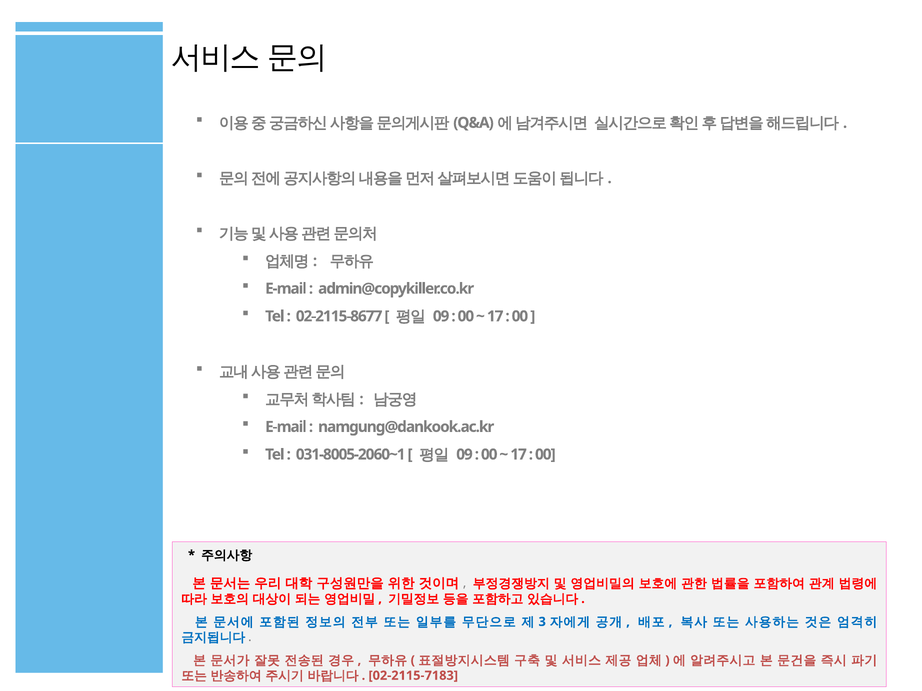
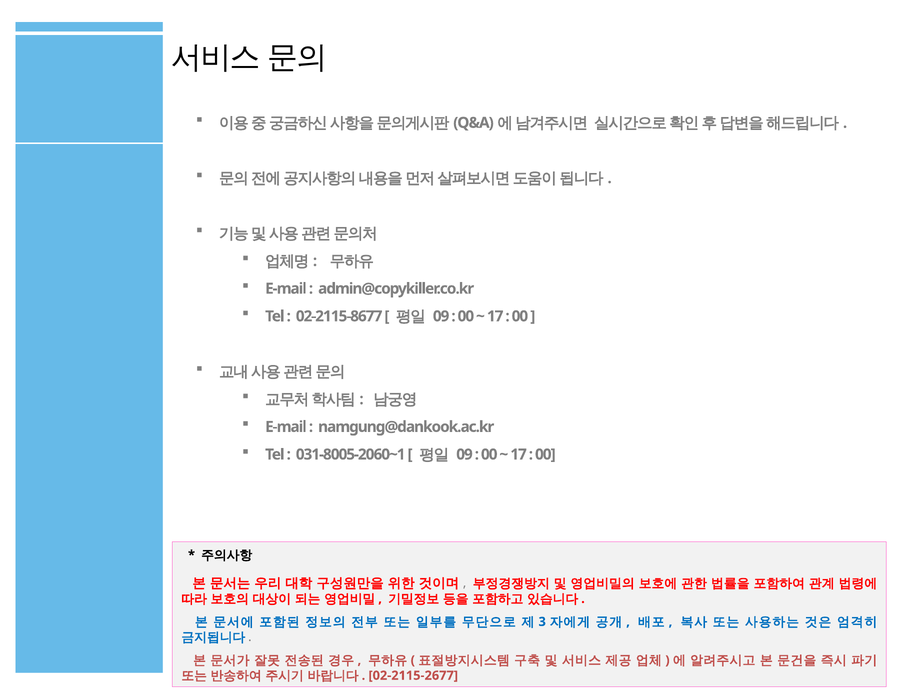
02-2115-7183: 02-2115-7183 -> 02-2115-2677 (413, 676)
